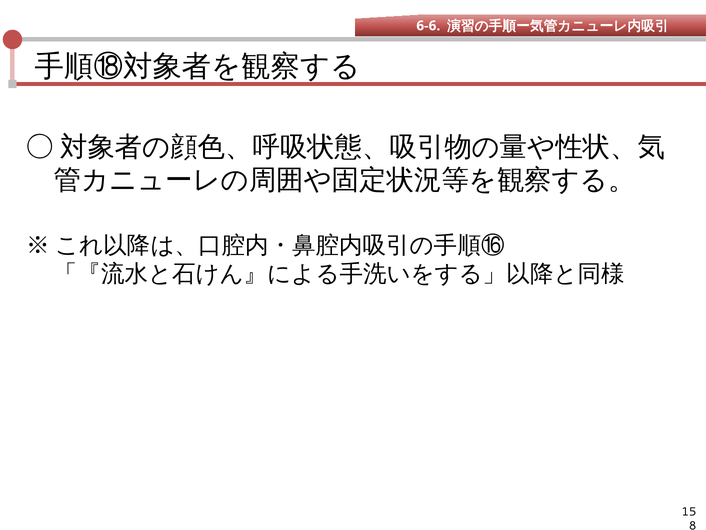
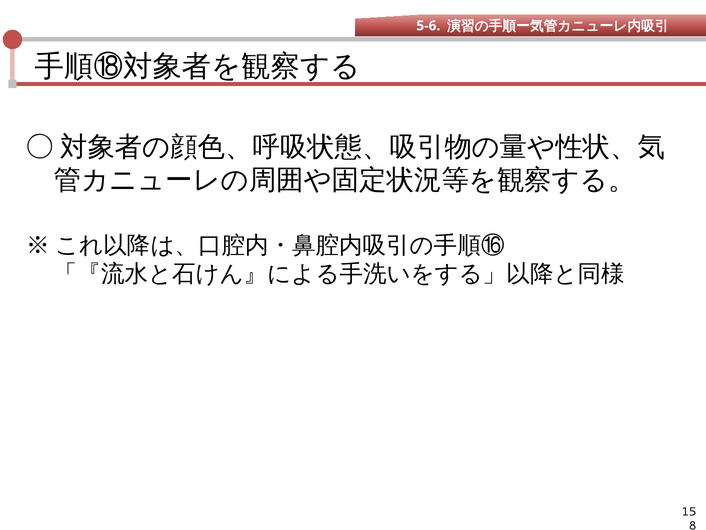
6-6: 6-6 -> 5-6 (428, 26)
